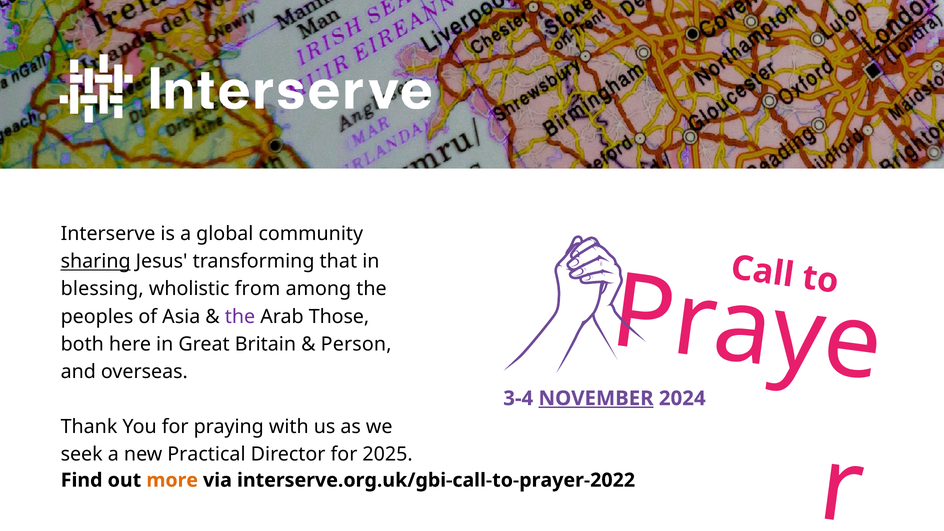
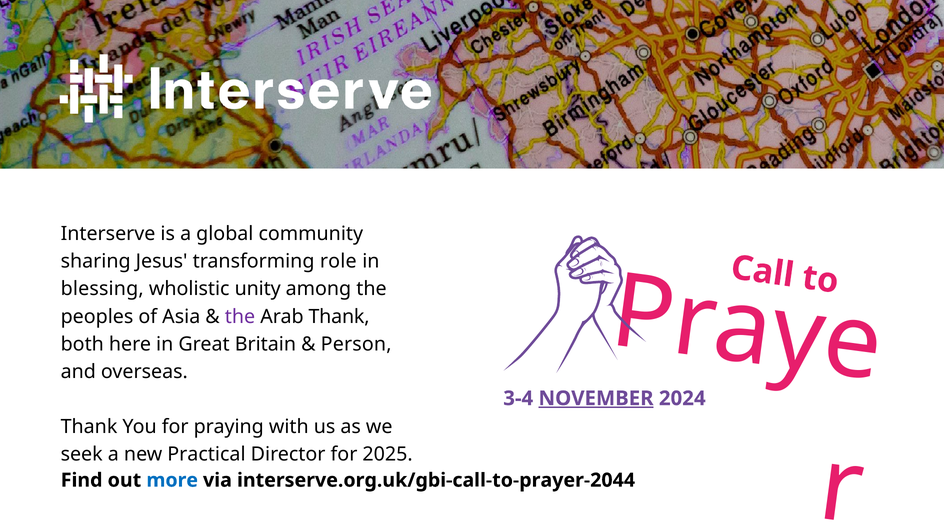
sharing underline: present -> none (96, 261)
that: that -> role (338, 261)
from: from -> unity (258, 289)
Arab Those: Those -> Thank (339, 317)
more colour: orange -> blue (172, 480)
interserve.org.uk/gbi-call-to-prayer-2022: interserve.org.uk/gbi-call-to-prayer-2022 -> interserve.org.uk/gbi-call-to-prayer-2044 (436, 480)
